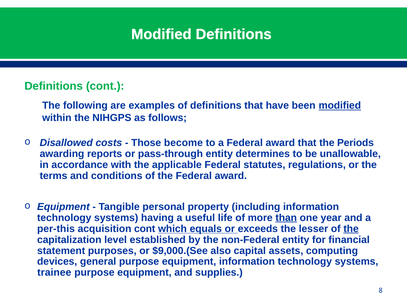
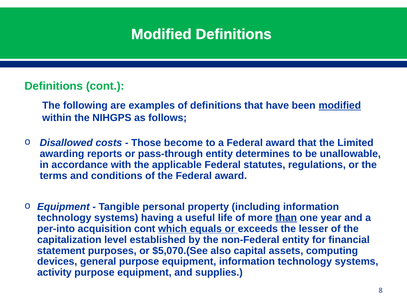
Periods: Periods -> Limited (355, 143)
per-this: per-this -> per-into (56, 229)
the underline: present -> none (351, 229)
$9,000.(See: $9,000.(See -> $5,070.(See (180, 251)
trainee: trainee -> activity (54, 273)
